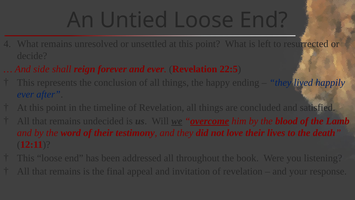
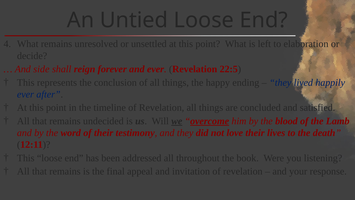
resurrected: resurrected -> elaboration (306, 44)
